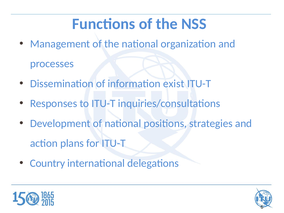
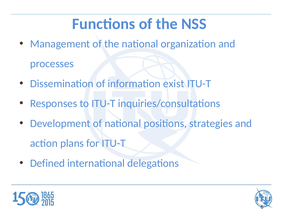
Country: Country -> Defined (47, 163)
